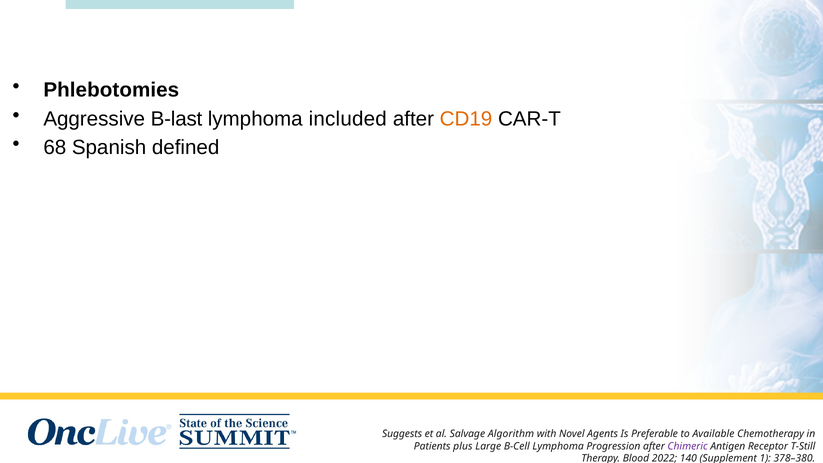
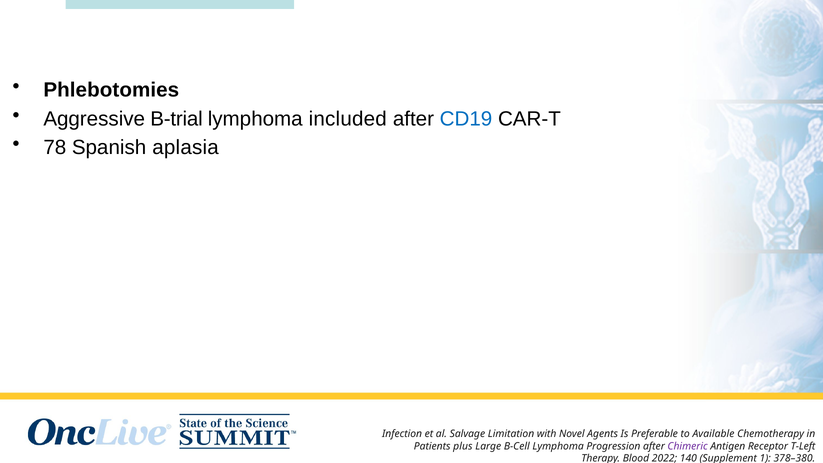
B-last: B-last -> B-trial (177, 119)
CD19 colour: orange -> blue (466, 119)
68: 68 -> 78 (55, 148)
defined: defined -> aplasia (186, 148)
Suggests: Suggests -> Infection (402, 434)
Algorithm: Algorithm -> Limitation (511, 434)
T-Still: T-Still -> T-Left (803, 446)
